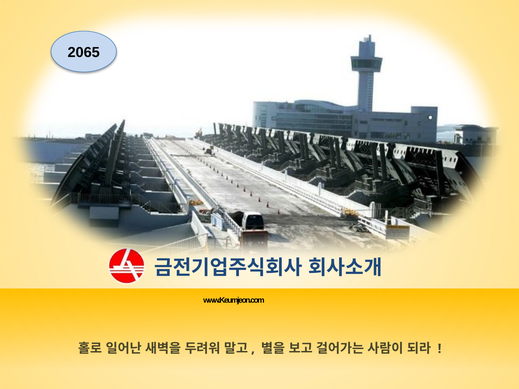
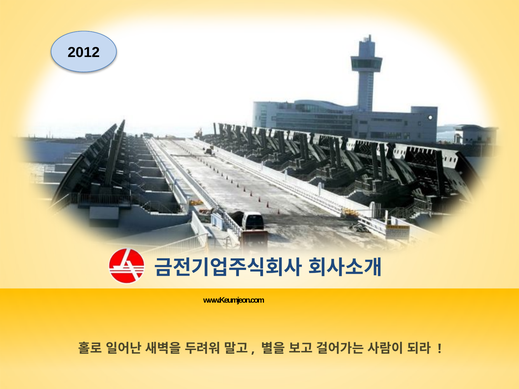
2065: 2065 -> 2012 (84, 53)
